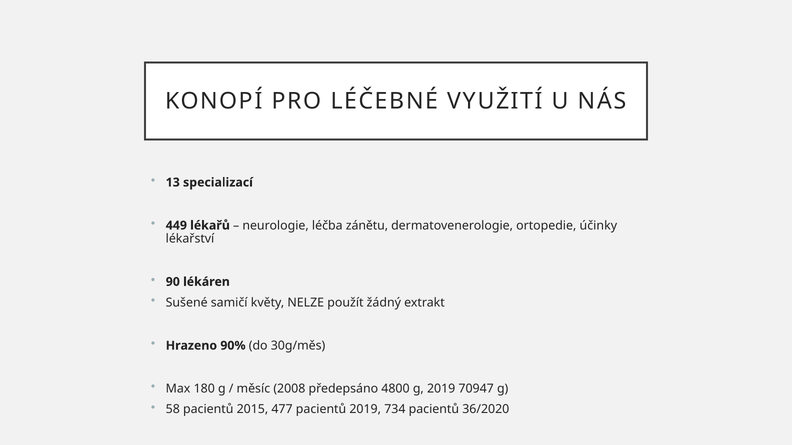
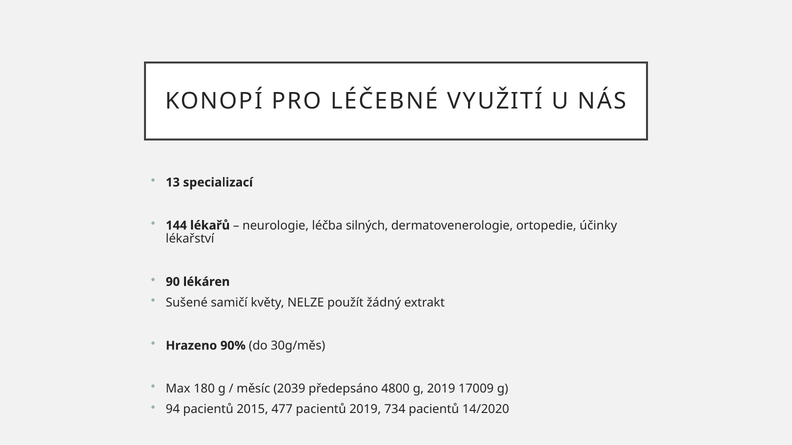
449: 449 -> 144 (176, 226)
zánětu: zánětu -> silných (367, 226)
2008: 2008 -> 2039 (289, 389)
70947: 70947 -> 17009 (476, 389)
58: 58 -> 94 (173, 410)
36/2020: 36/2020 -> 14/2020 (486, 410)
